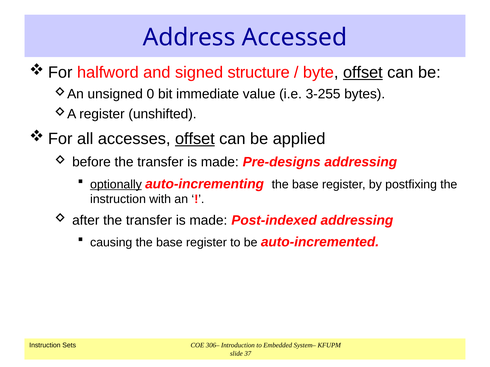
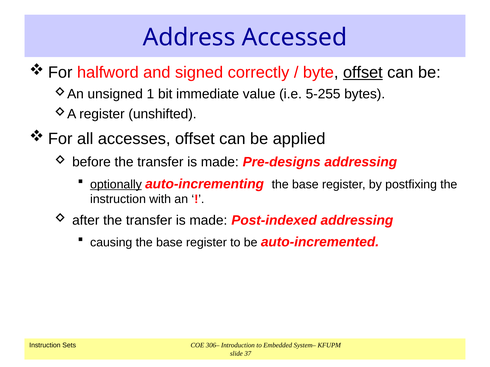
structure: structure -> correctly (259, 72)
0: 0 -> 1 (150, 94)
3-255: 3-255 -> 5-255 (323, 94)
offset underline: present -> none (195, 139)
